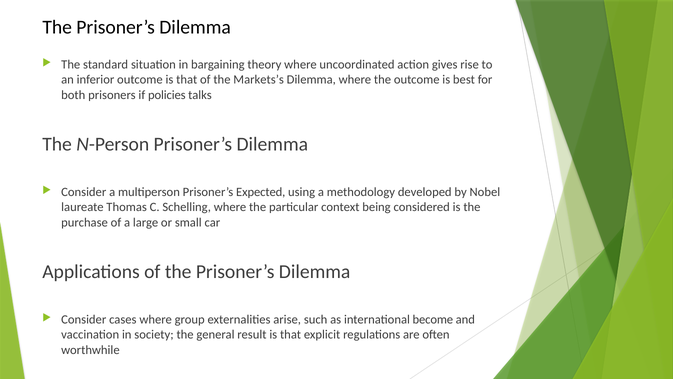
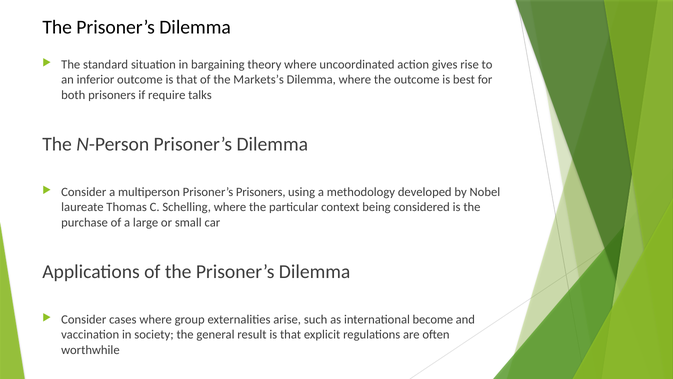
policies: policies -> require (167, 95)
Prisoner’s Expected: Expected -> Prisoners (261, 192)
